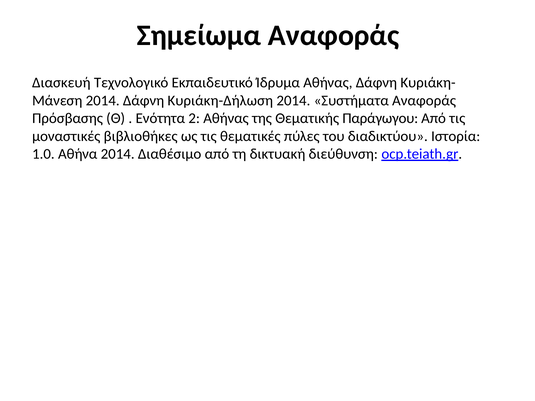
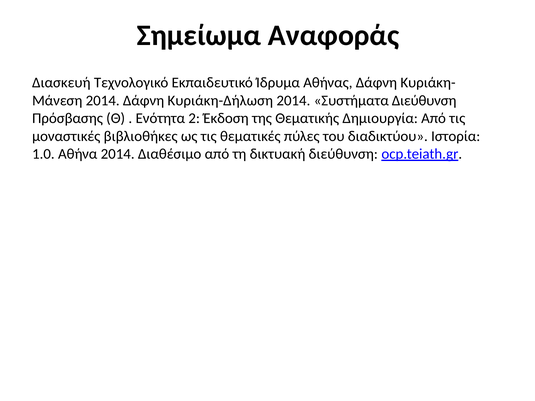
Συστήματα Αναφοράς: Αναφοράς -> Διεύθυνση (424, 101)
2 Αθήνας: Αθήνας -> Έκδοση (226, 118)
Παράγωγου: Παράγωγου -> Δημιουργία (380, 118)
